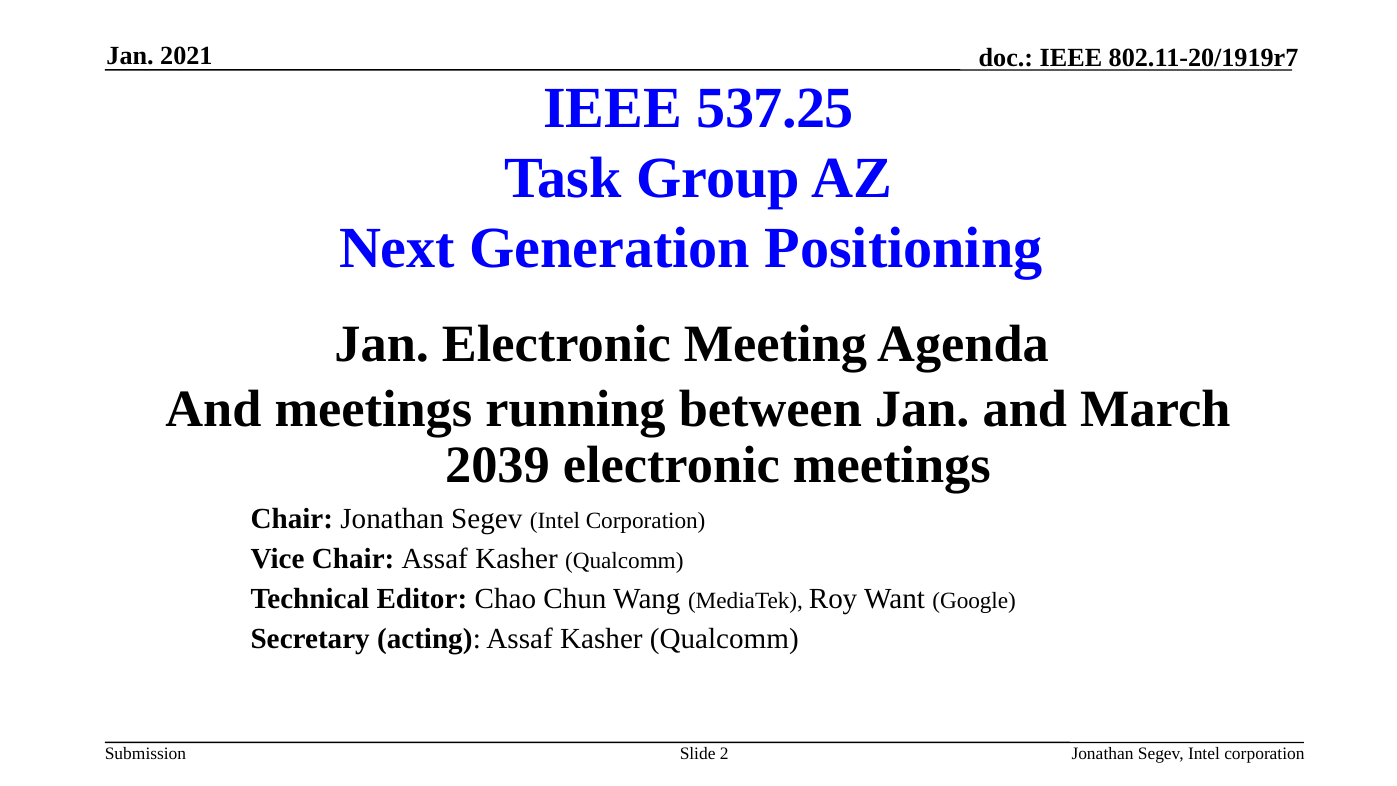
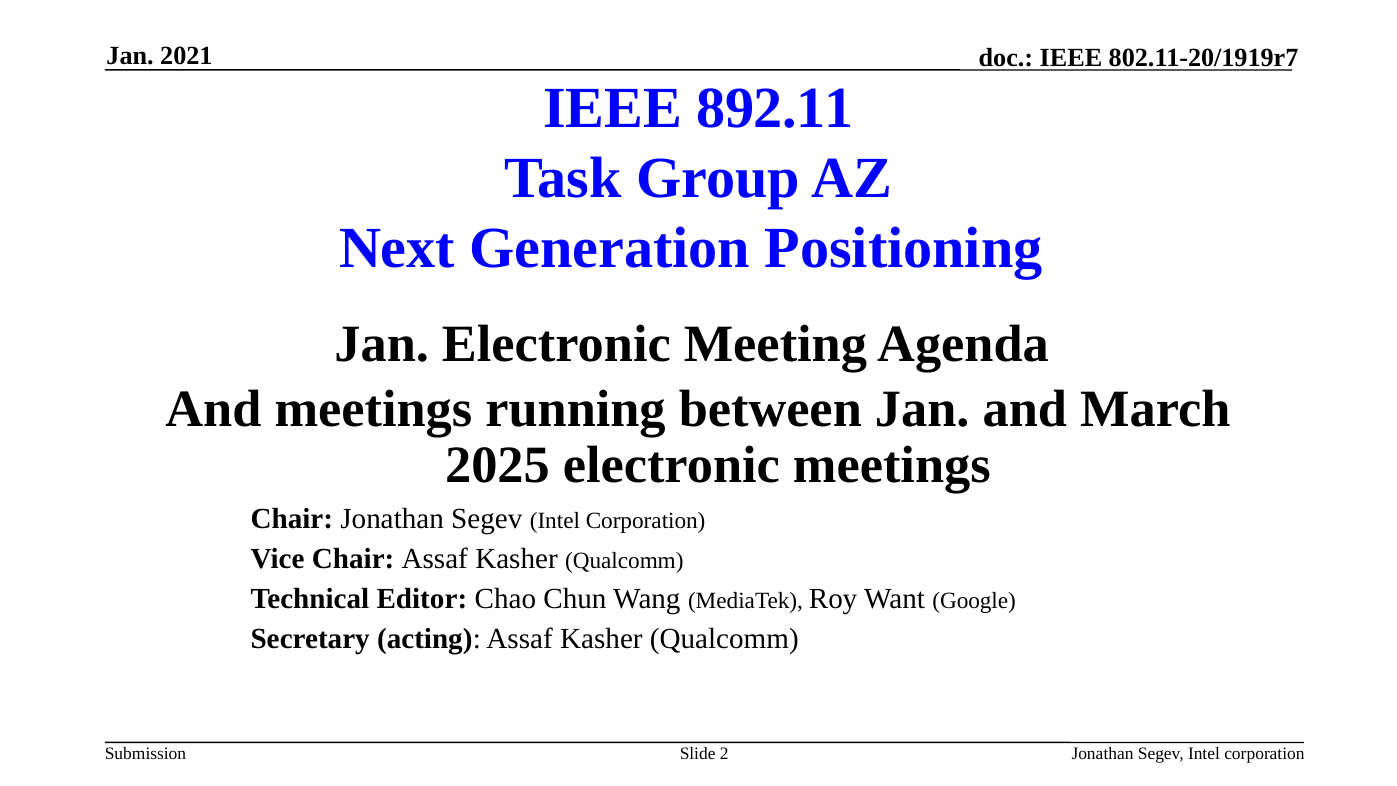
537.25: 537.25 -> 892.11 (775, 108)
2039: 2039 -> 2025 (497, 466)
